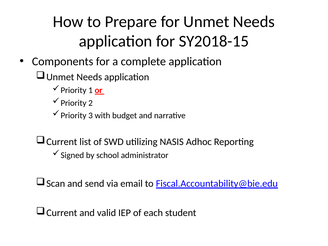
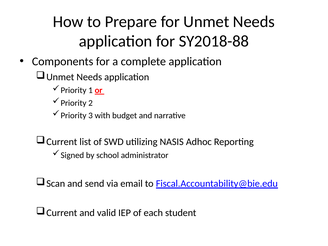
SY2018-15: SY2018-15 -> SY2018-88 (214, 41)
